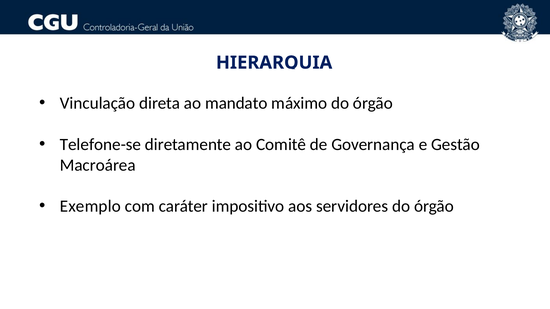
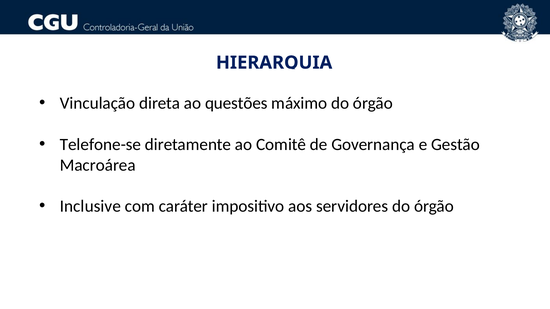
mandato: mandato -> questões (236, 103)
Exemplo: Exemplo -> Inclusive (90, 206)
